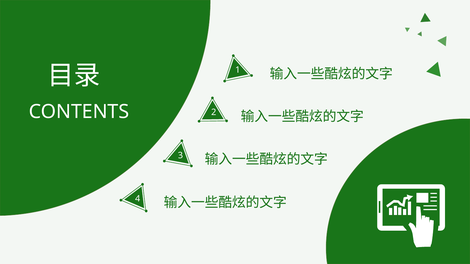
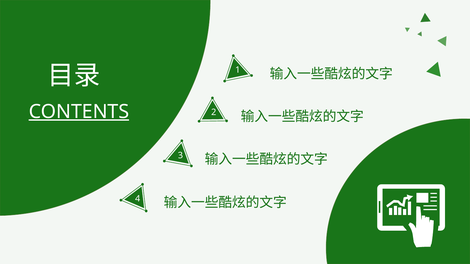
CONTENTS underline: none -> present (79, 112)
